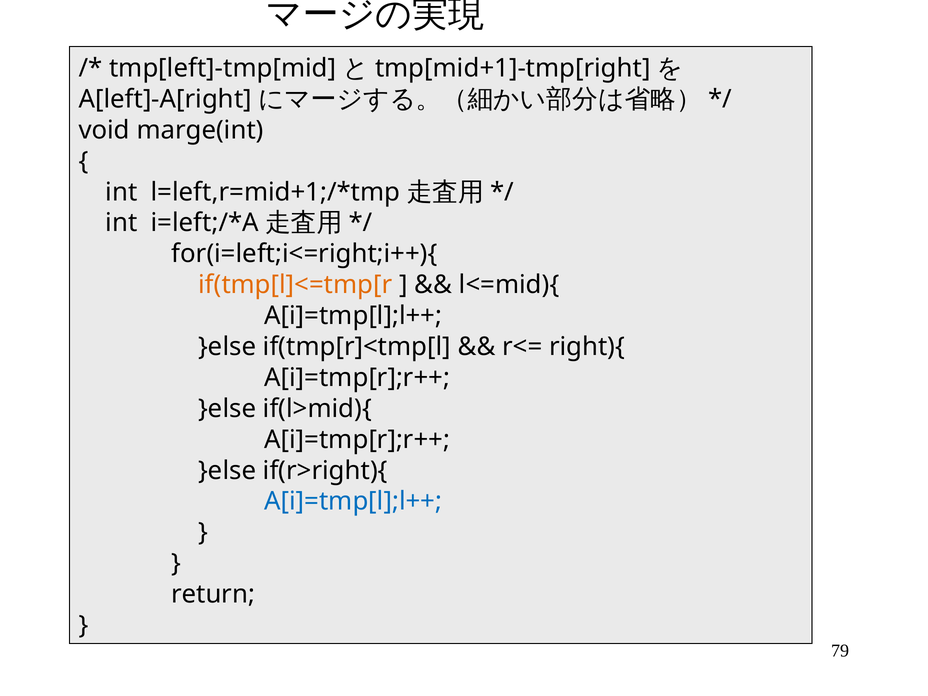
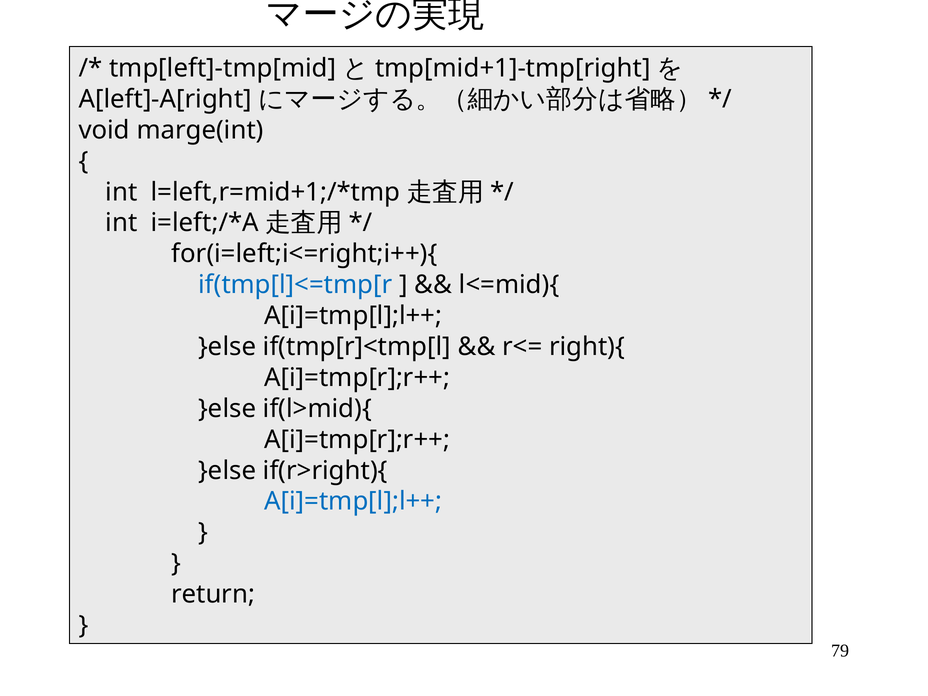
if(tmp[l]<=tmp[r colour: orange -> blue (295, 285)
